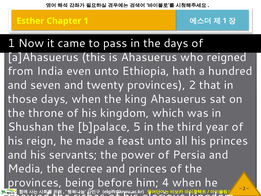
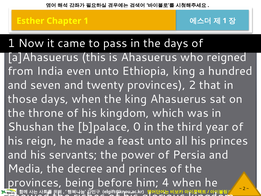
Ethiopia hath: hath -> king (184, 71)
5: 5 -> 0 (137, 127)
